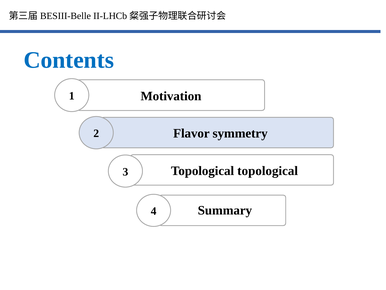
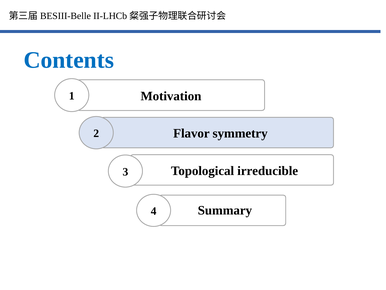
Topological topological: topological -> irreducible (268, 171)
